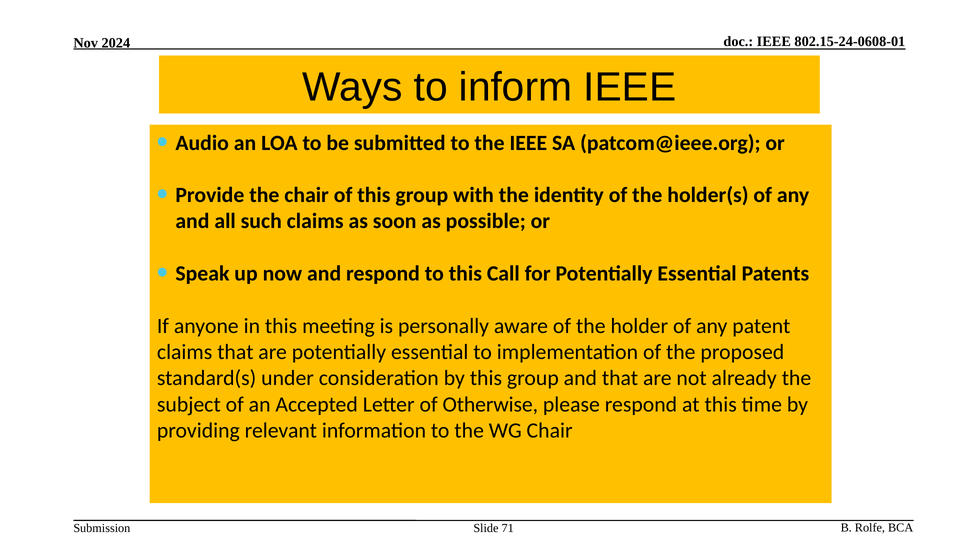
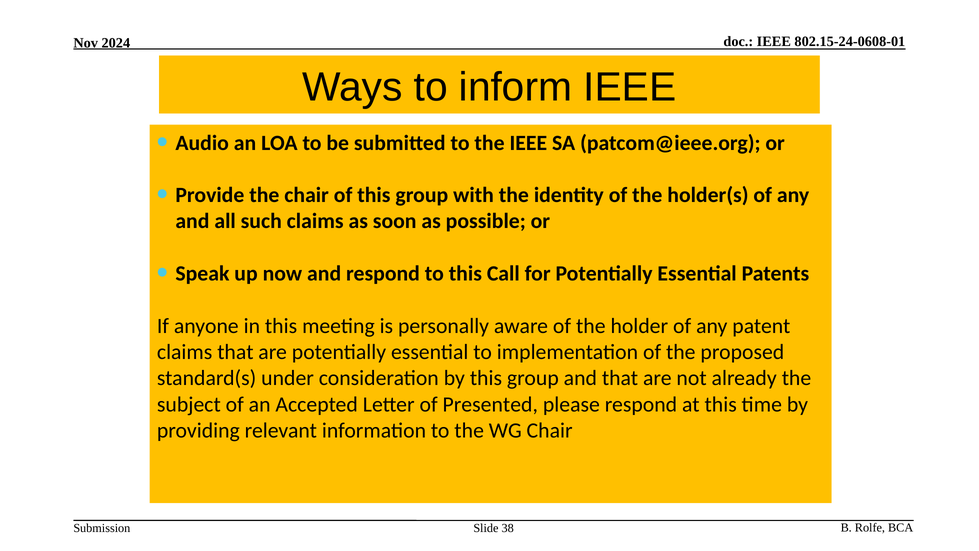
of Otherwise: Otherwise -> Presented (490, 404)
71: 71 -> 38 (508, 528)
